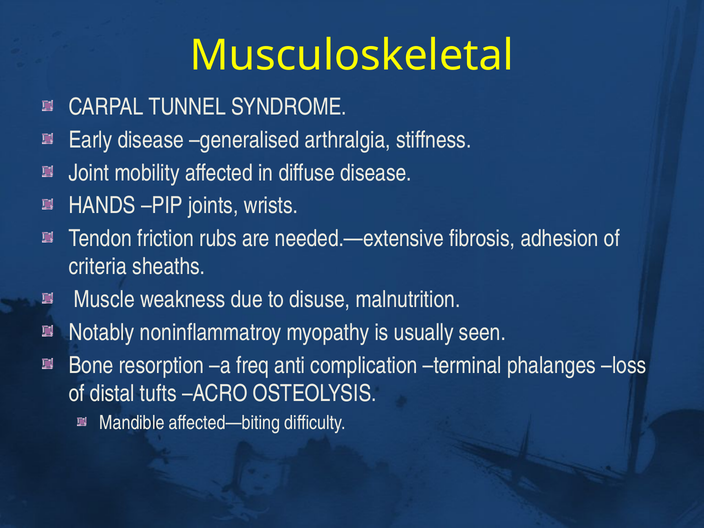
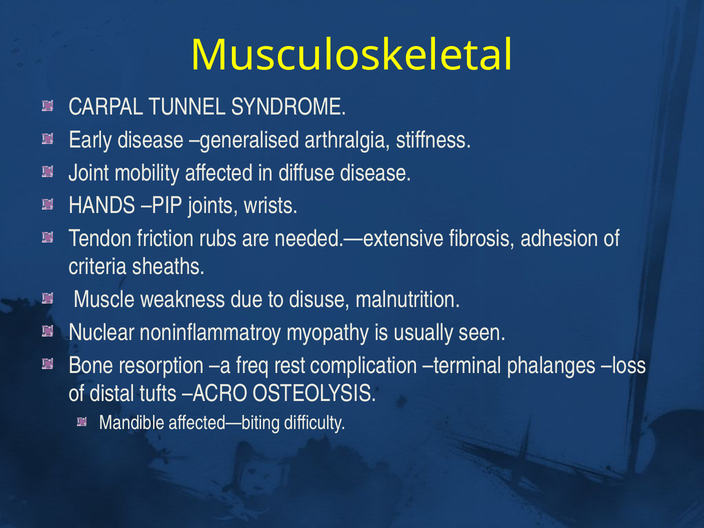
Notably: Notably -> Nuclear (102, 332)
anti: anti -> rest (290, 365)
